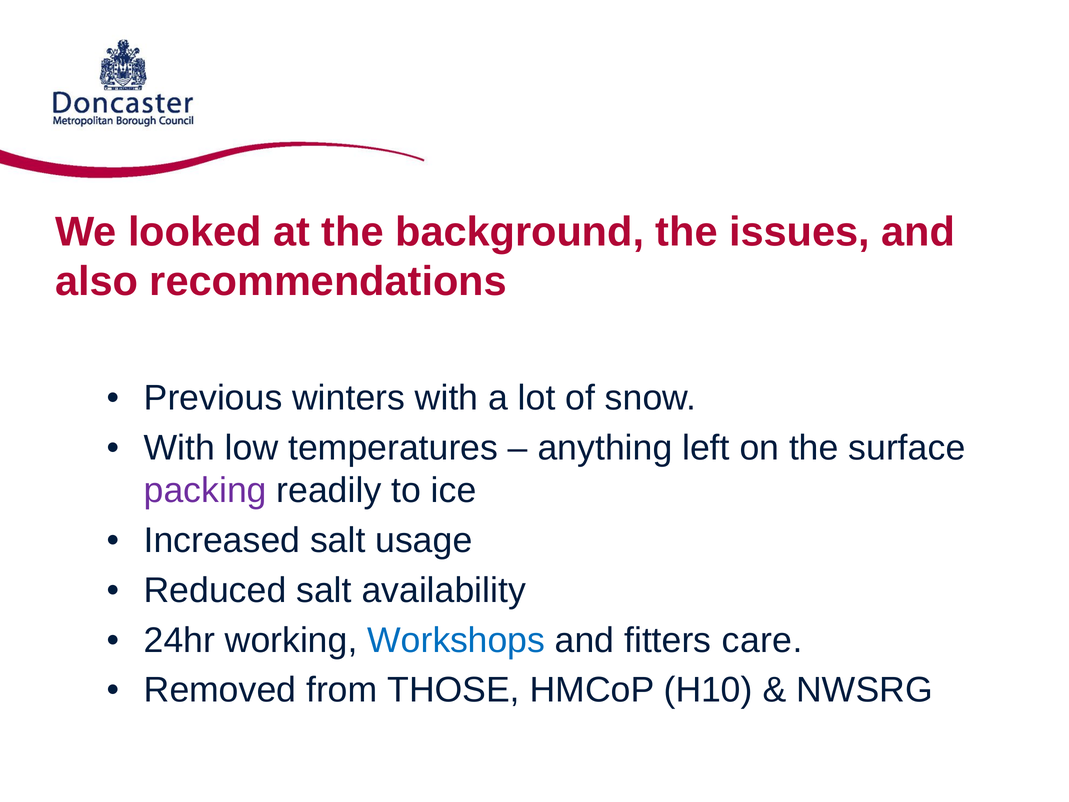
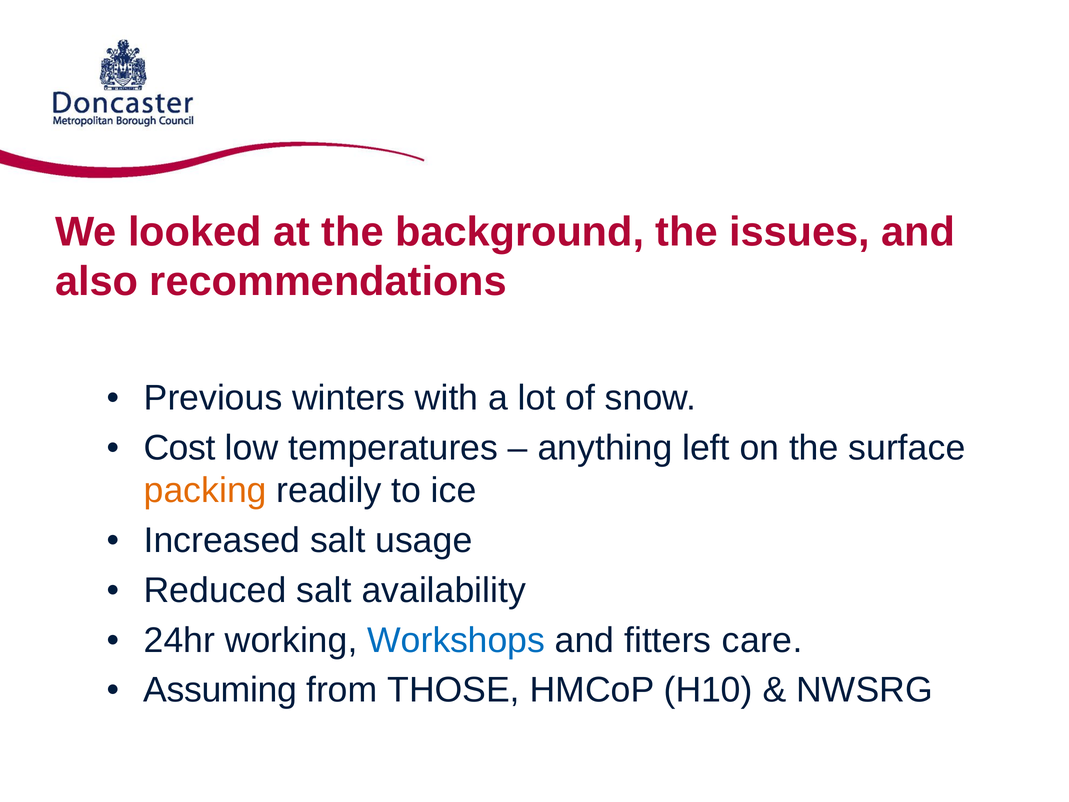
With: With -> Cost (180, 448)
packing colour: purple -> orange (205, 490)
Removed: Removed -> Assuming (220, 690)
